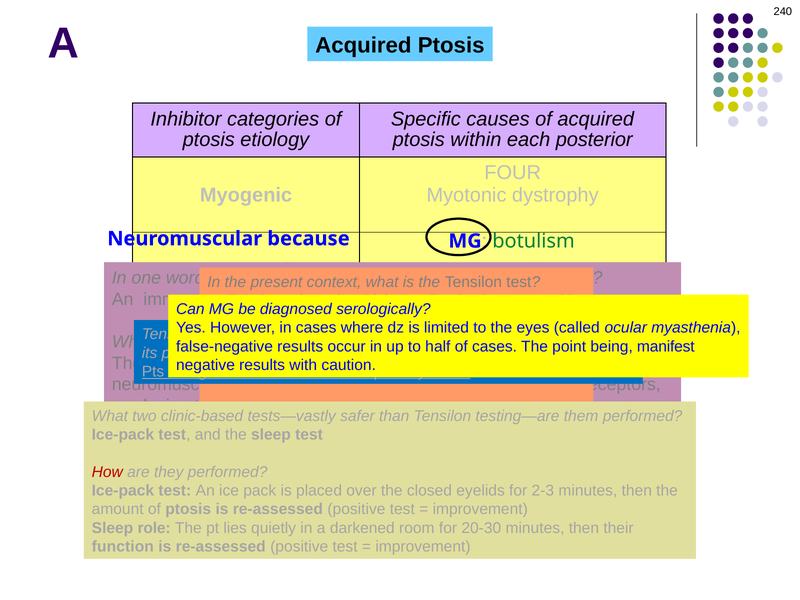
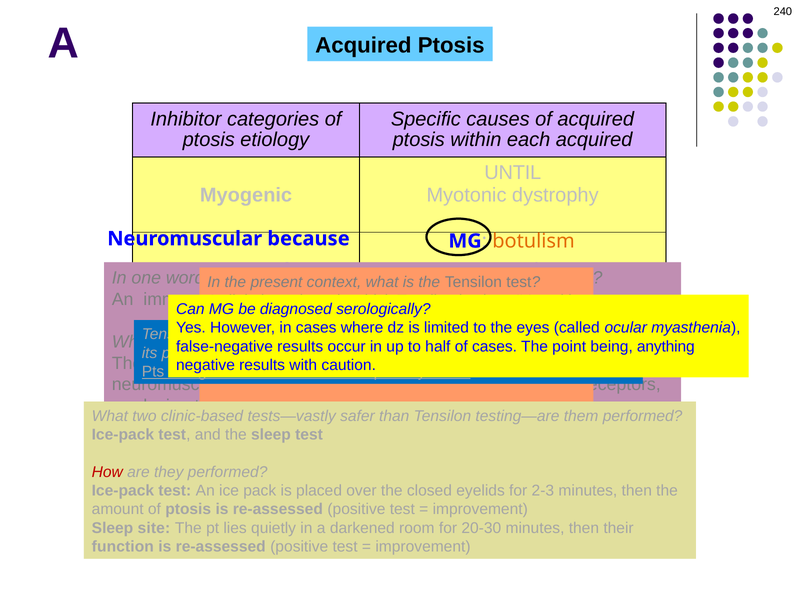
each posterior: posterior -> acquired (594, 140)
FOUR: FOUR -> UNTIL (513, 173)
botulism colour: green -> orange (534, 241)
manifest: manifest -> anything (666, 346)
role: role -> site (154, 528)
